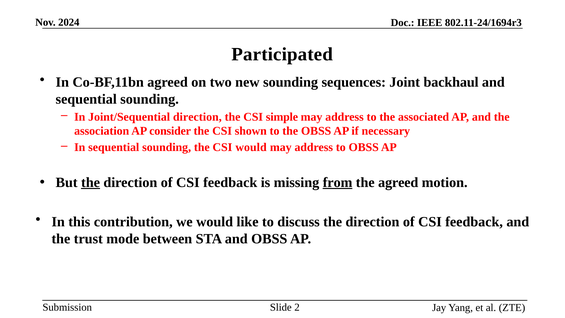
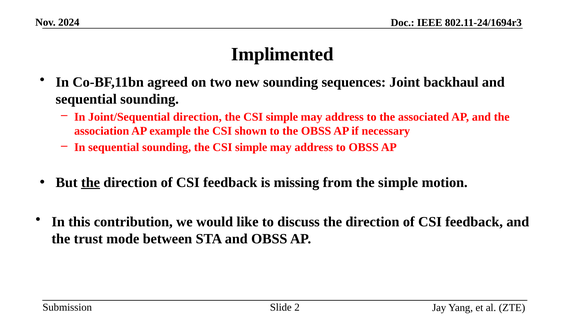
Participated: Participated -> Implimented (282, 54)
consider: consider -> example (170, 131)
sounding the CSI would: would -> simple (251, 147)
from underline: present -> none (338, 182)
the agreed: agreed -> simple (398, 182)
